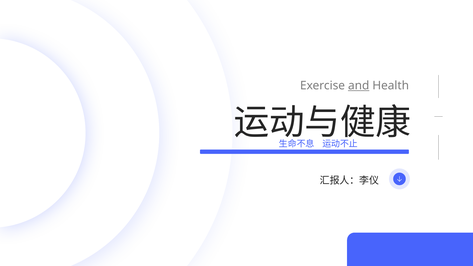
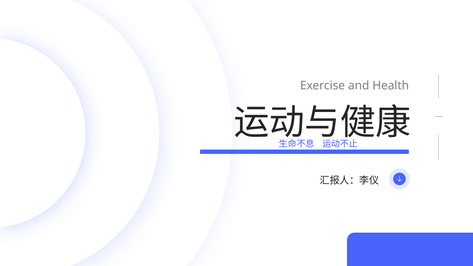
and underline: present -> none (359, 85)
